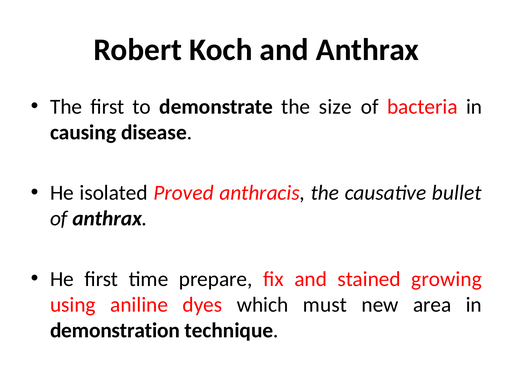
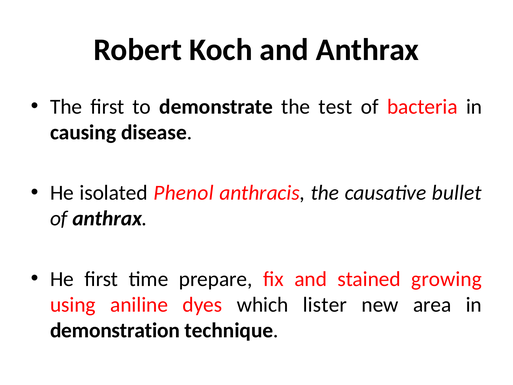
size: size -> test (335, 107)
Proved: Proved -> Phenol (184, 193)
must: must -> lister (325, 304)
